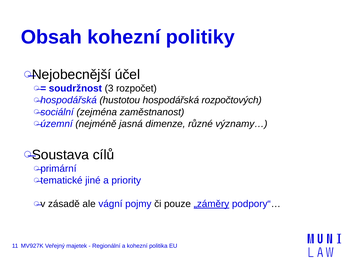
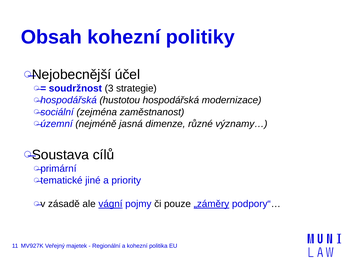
rozpočet: rozpočet -> strategie (136, 89)
rozpočtových: rozpočtových -> modernizace (232, 100)
vágní underline: none -> present (110, 204)
